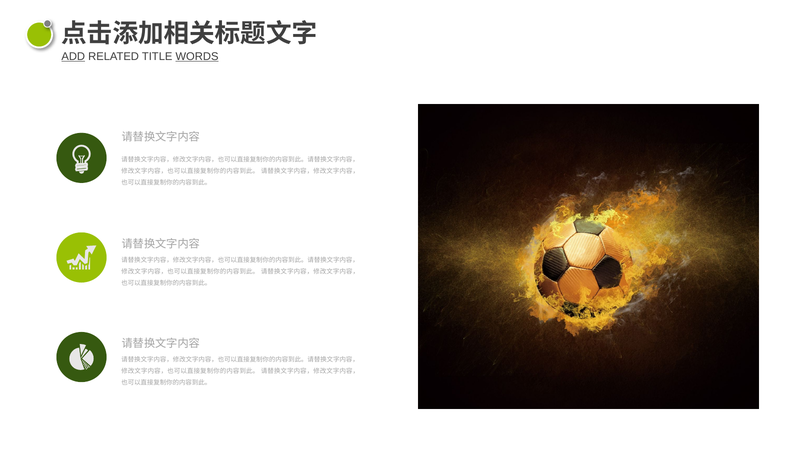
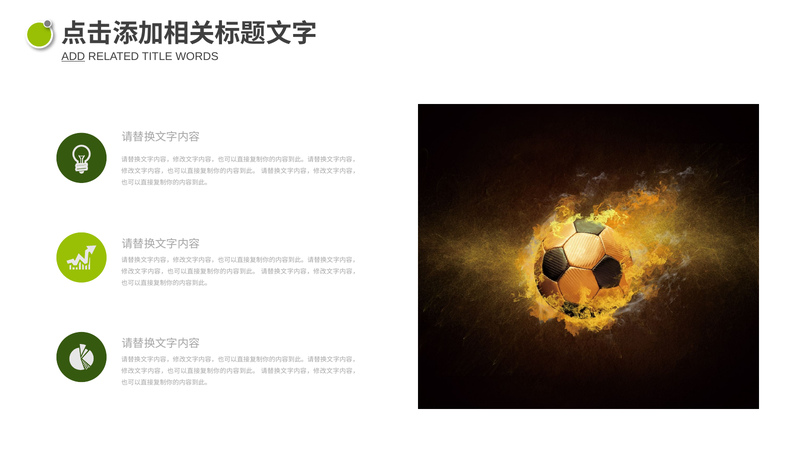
WORDS underline: present -> none (197, 56)
